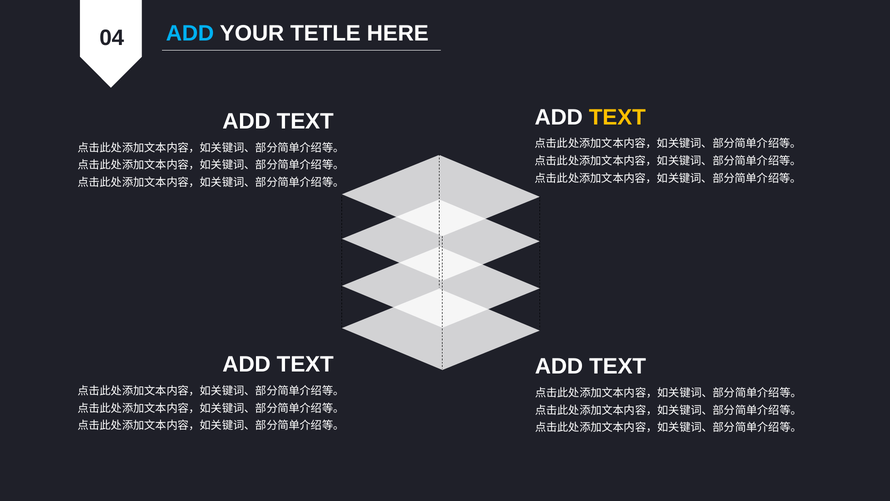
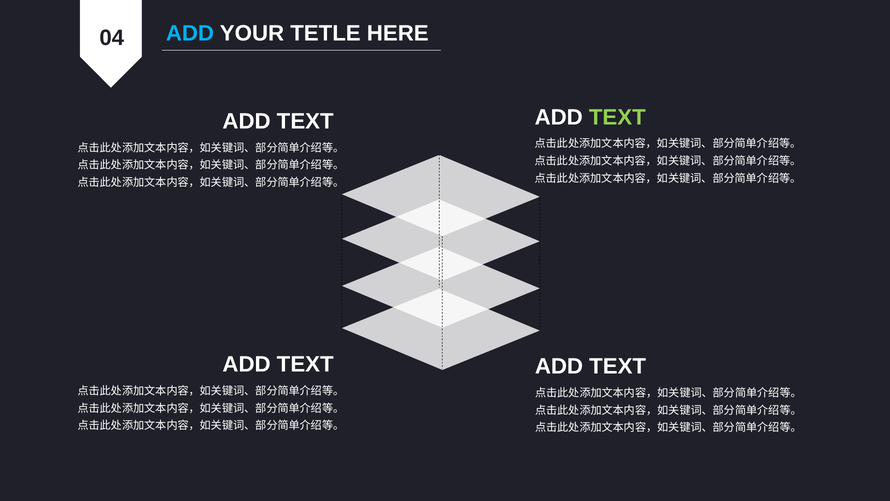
TEXT colour: yellow -> light green (617, 117)
